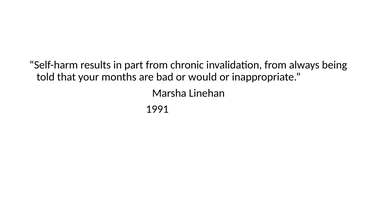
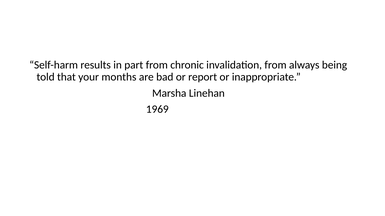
would: would -> report (203, 77)
1991: 1991 -> 1969 (157, 110)
